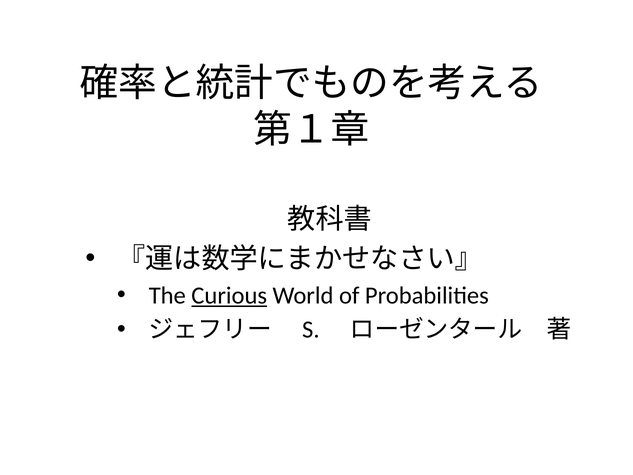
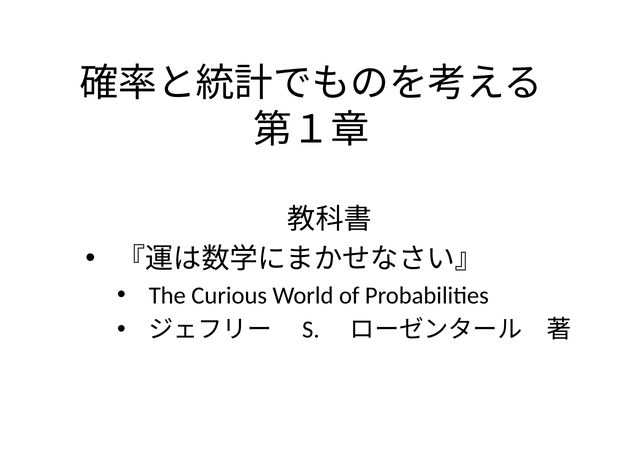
Curious underline: present -> none (229, 295)
